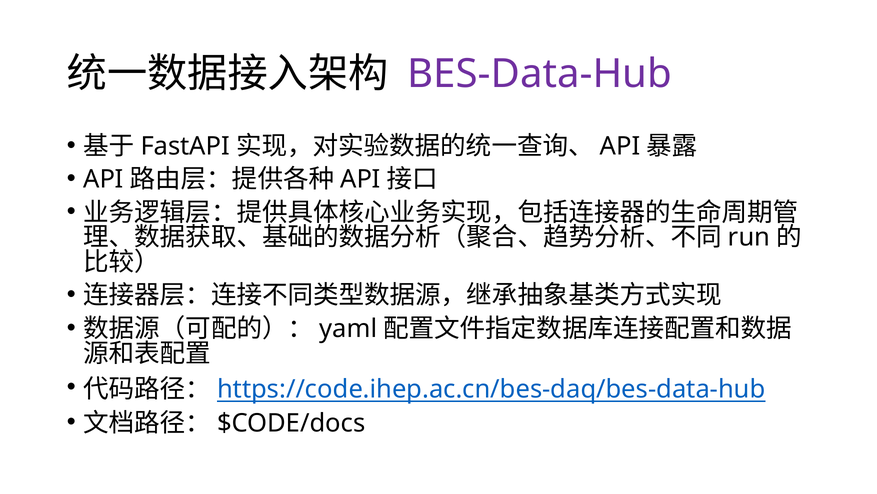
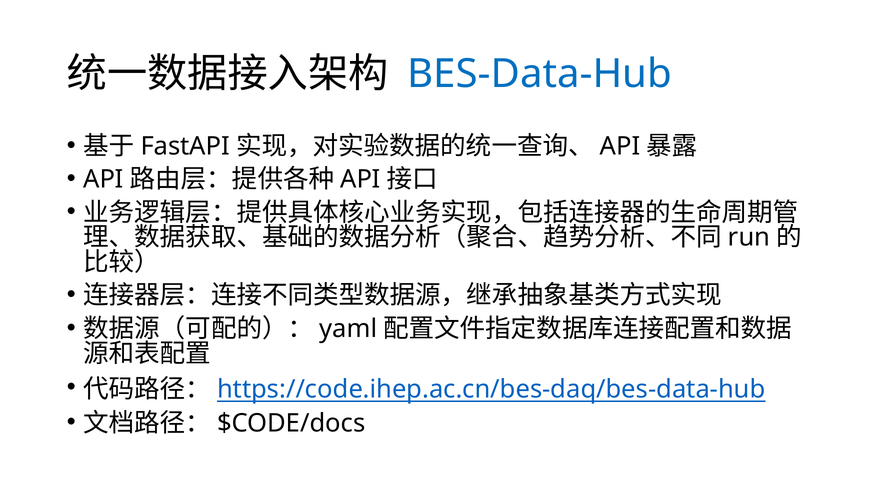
BES-Data-Hub colour: purple -> blue (540, 74)
